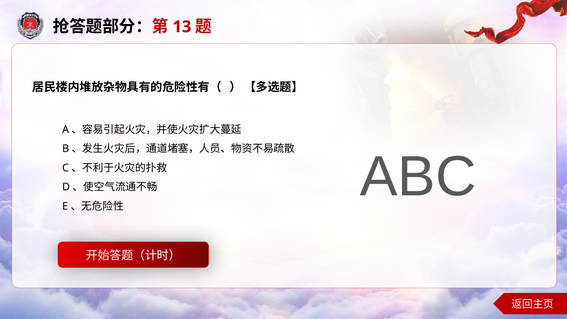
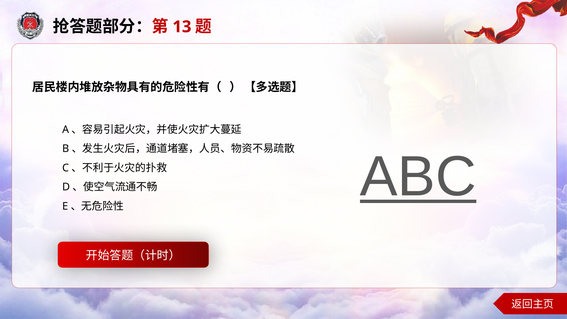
ABC underline: none -> present (418, 177)
